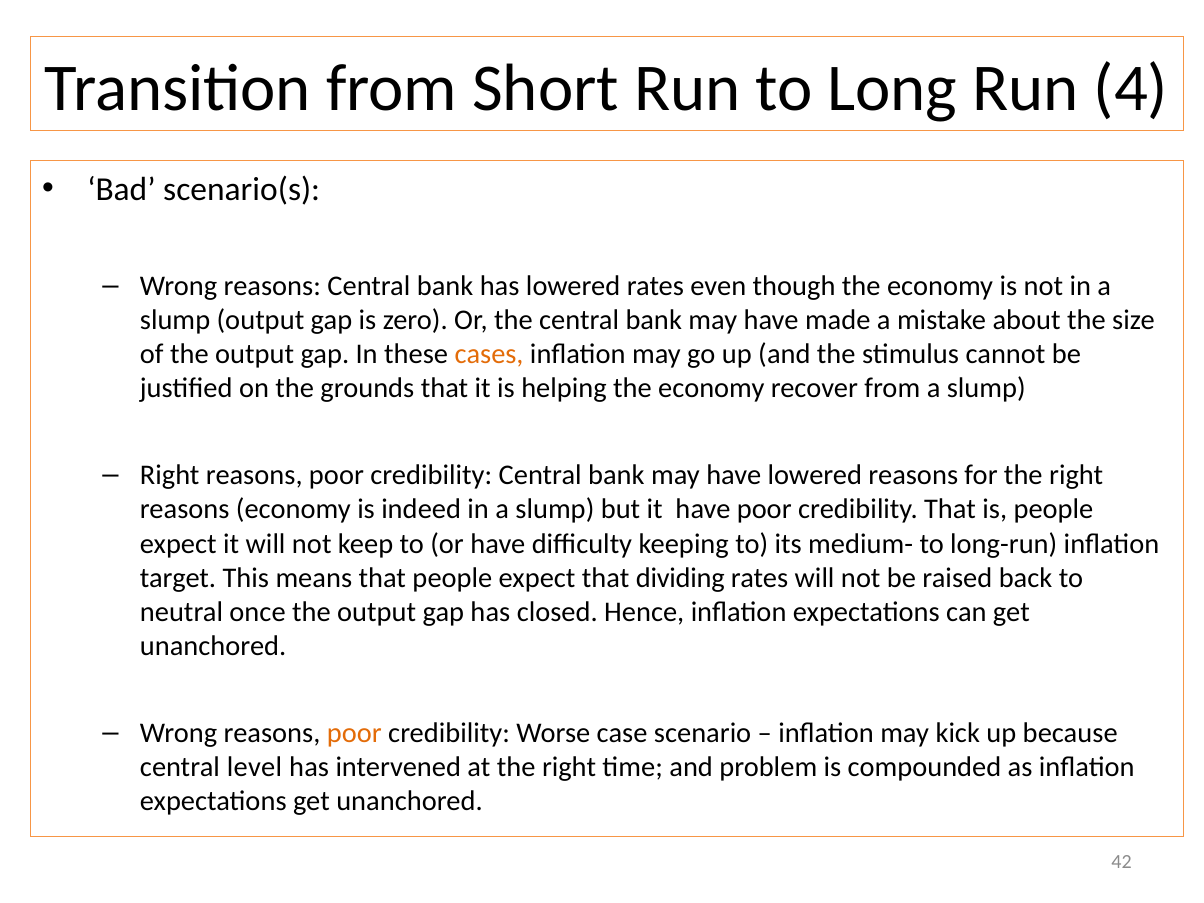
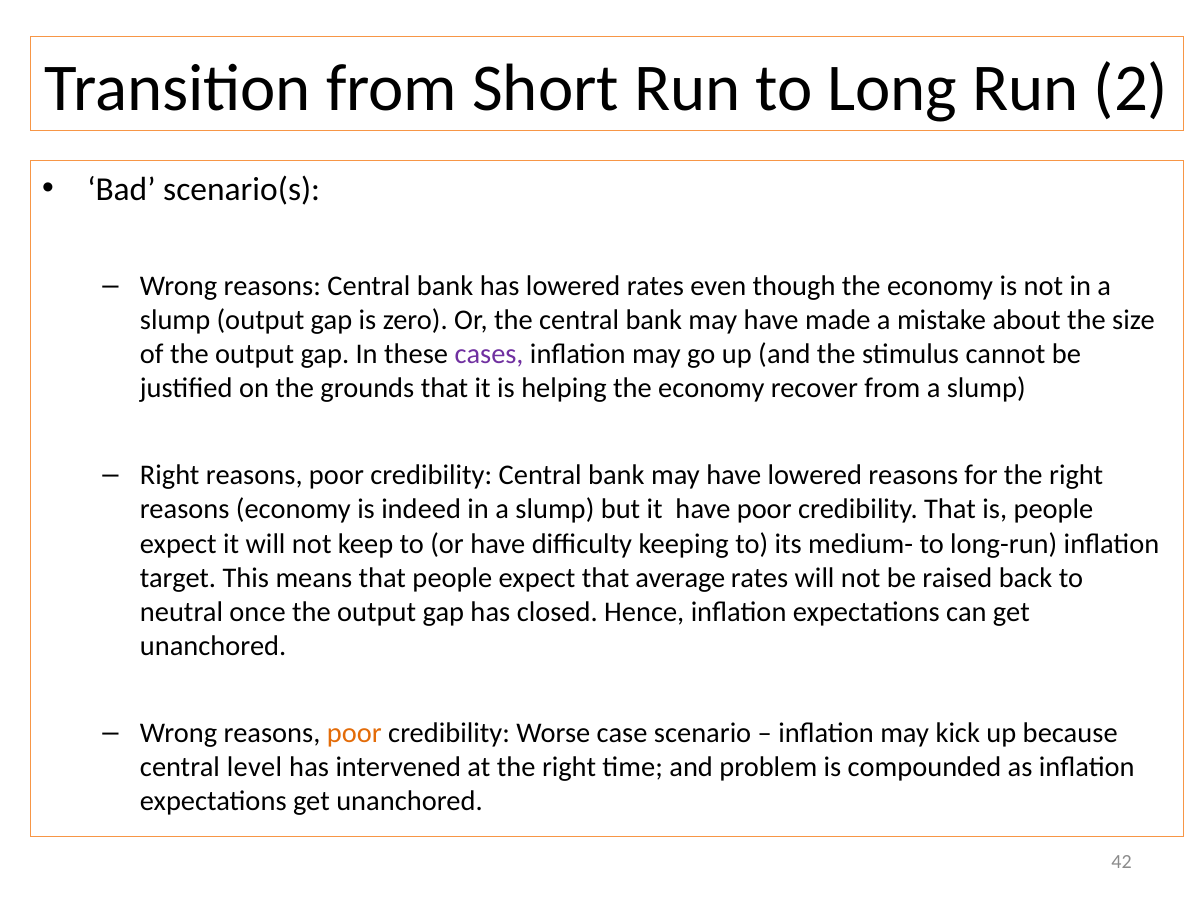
4: 4 -> 2 (1131, 88)
cases colour: orange -> purple (489, 354)
dividing: dividing -> average (680, 578)
